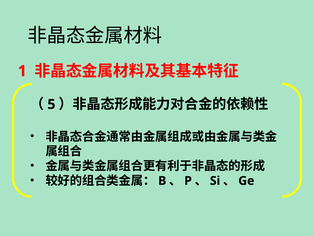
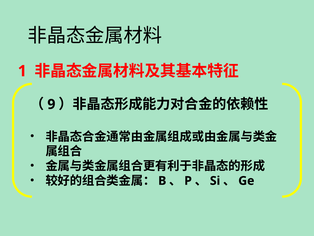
5: 5 -> 9 (51, 104)
